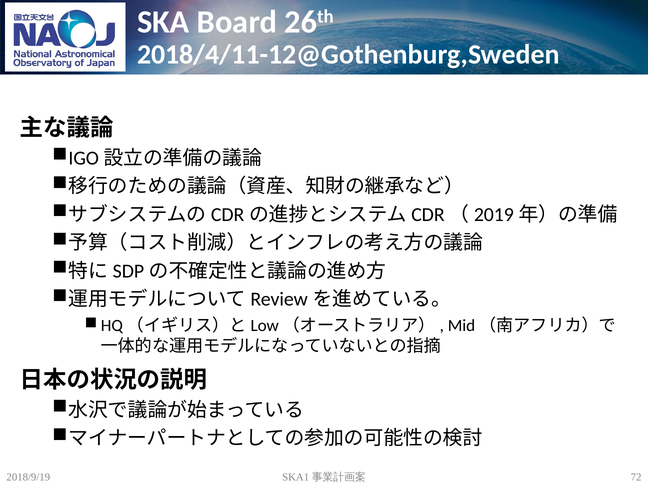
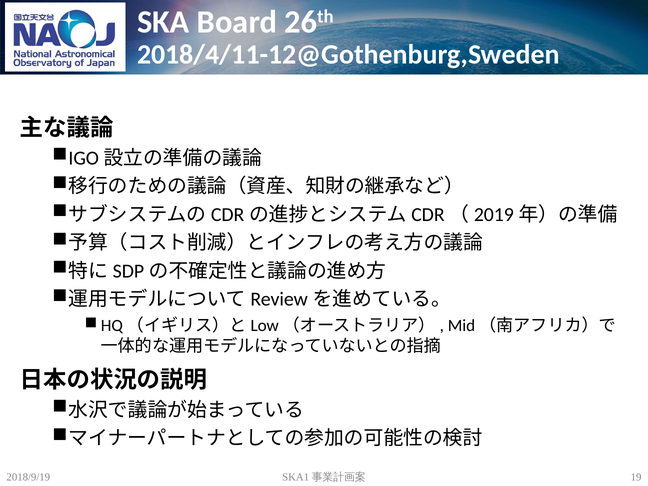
72: 72 -> 19 (636, 477)
